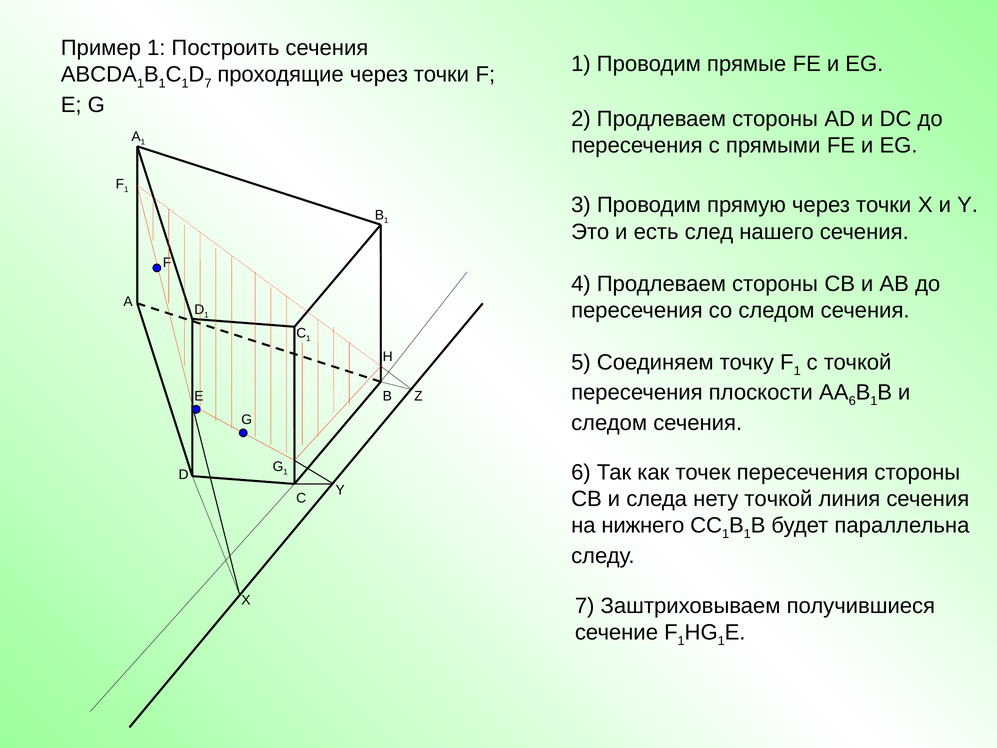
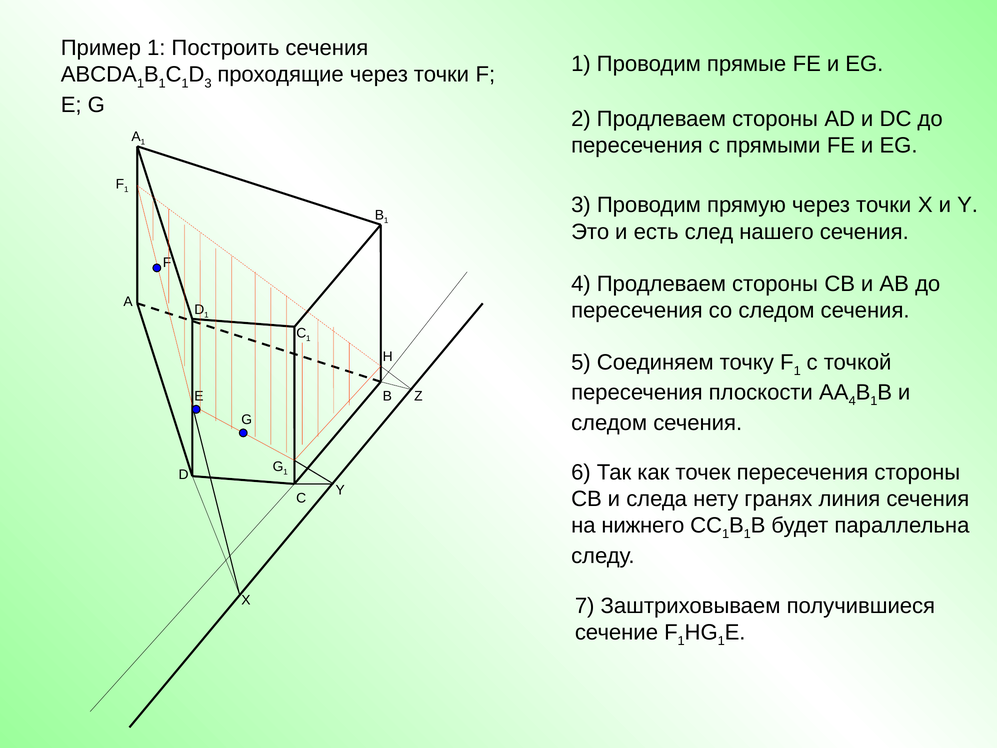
D 7: 7 -> 3 (208, 83)
6: 6 -> 4 (852, 401)
нету точкой: точкой -> гранях (778, 499)
